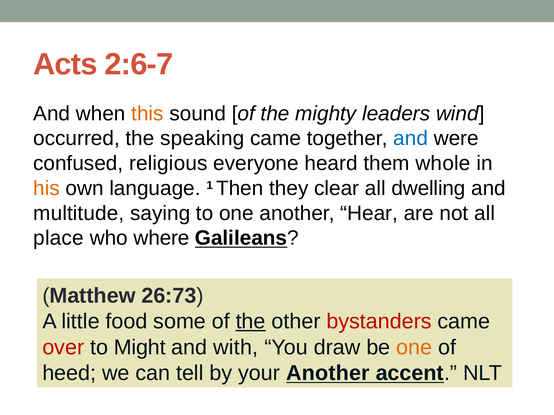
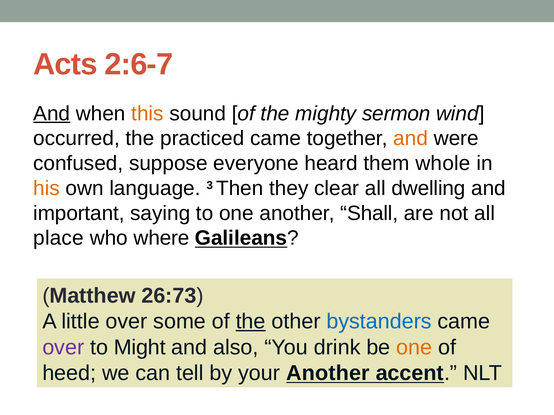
And underline: none -> present (52, 114)
leaders: leaders -> sermon (396, 114)
speaking: speaking -> practiced (202, 139)
and colour: blue -> orange (411, 139)
religious: religious -> suppose (168, 164)
1: 1 -> 3 (210, 186)
multitude: multitude -> important (79, 213)
Hear: Hear -> Shall (369, 213)
little food: food -> over (126, 322)
bystanders colour: red -> blue (379, 322)
over colour: red -> purple (63, 348)
with: with -> also (236, 348)
draw: draw -> drink (337, 348)
